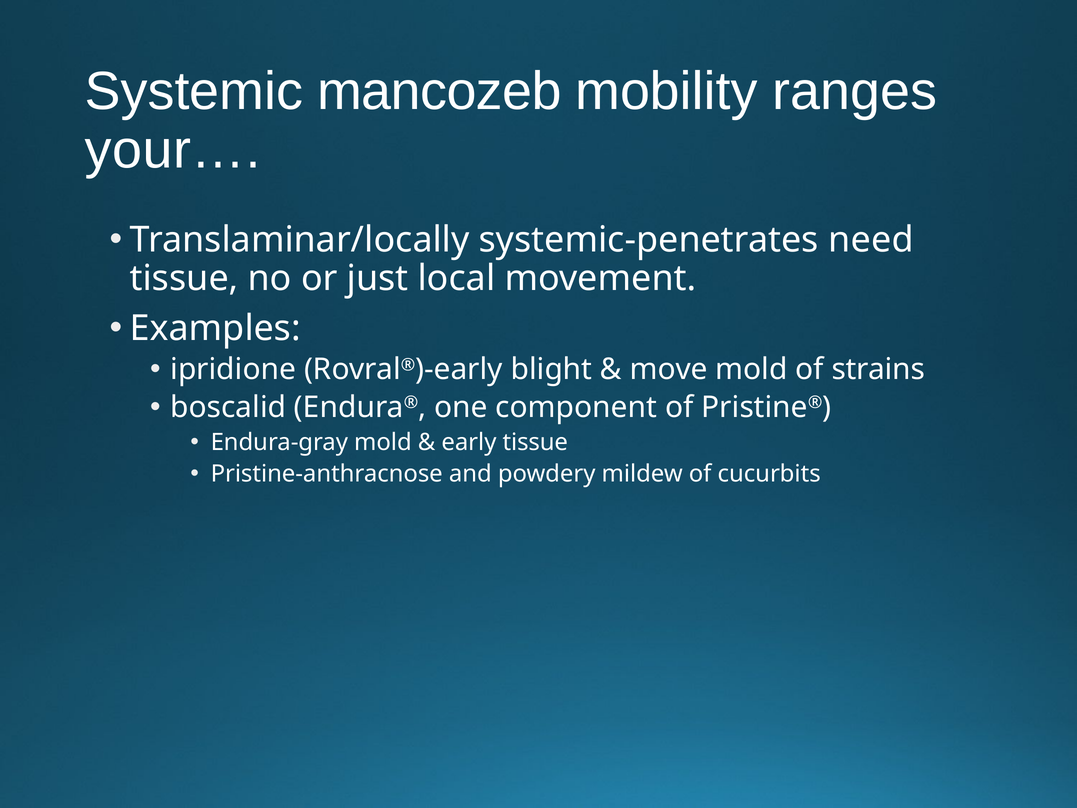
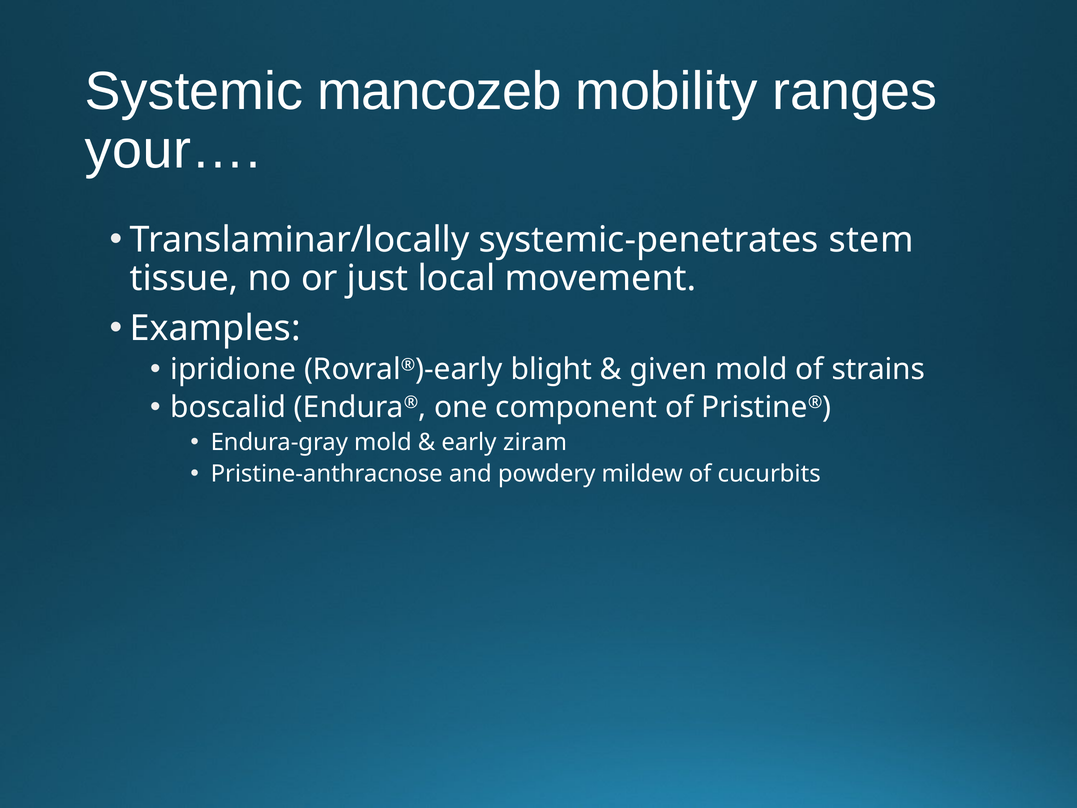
need: need -> stem (871, 240)
move: move -> given (668, 369)
early tissue: tissue -> ziram (535, 442)
